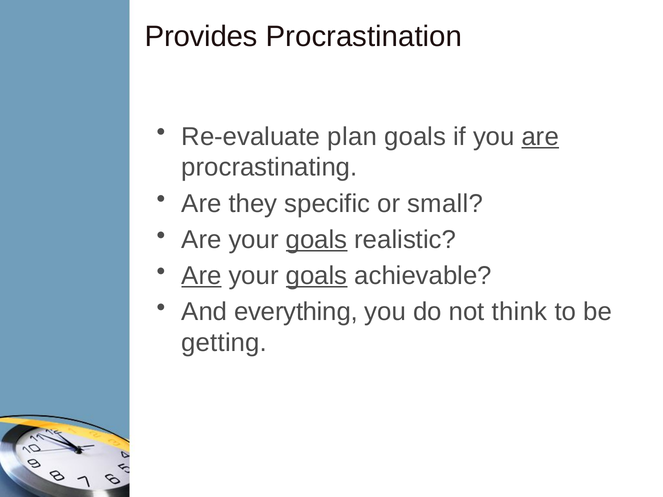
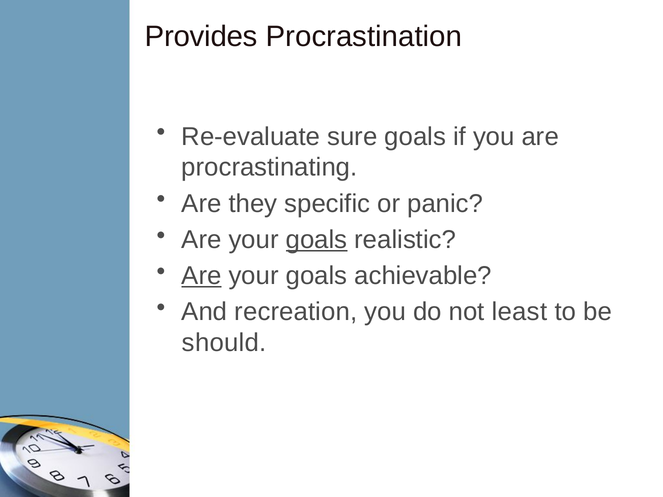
plan: plan -> sure (352, 137)
are underline: present -> none (540, 137)
small: small -> panic (445, 204)
goals underline: present -> none (317, 276)
everything: everything -> recreation (296, 312)
think: think -> least (519, 312)
getting: getting -> should (224, 343)
